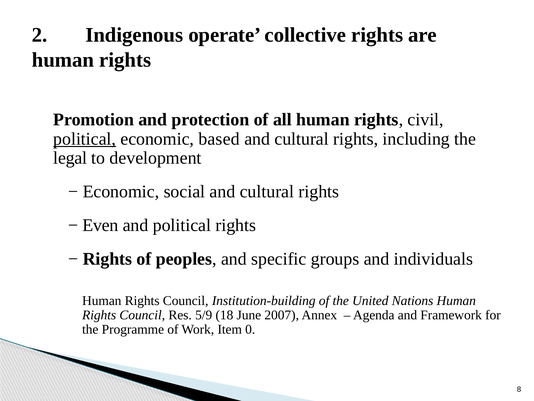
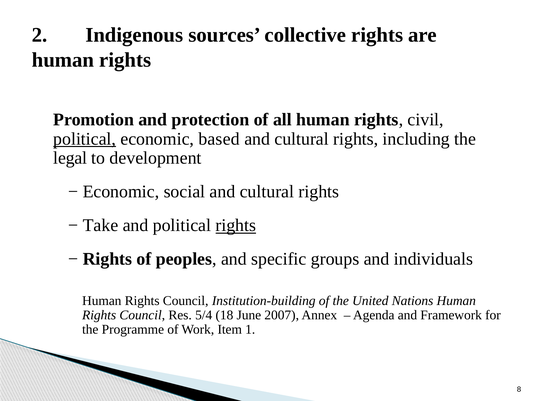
operate: operate -> sources (225, 35)
Even: Even -> Take (100, 225)
rights underline: none -> present (236, 225)
5/9: 5/9 -> 5/4 (204, 315)
0: 0 -> 1 (250, 329)
